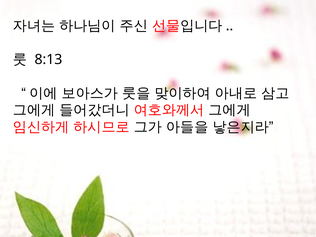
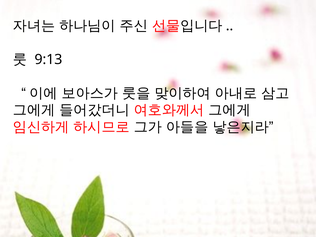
8:13: 8:13 -> 9:13 (49, 59)
